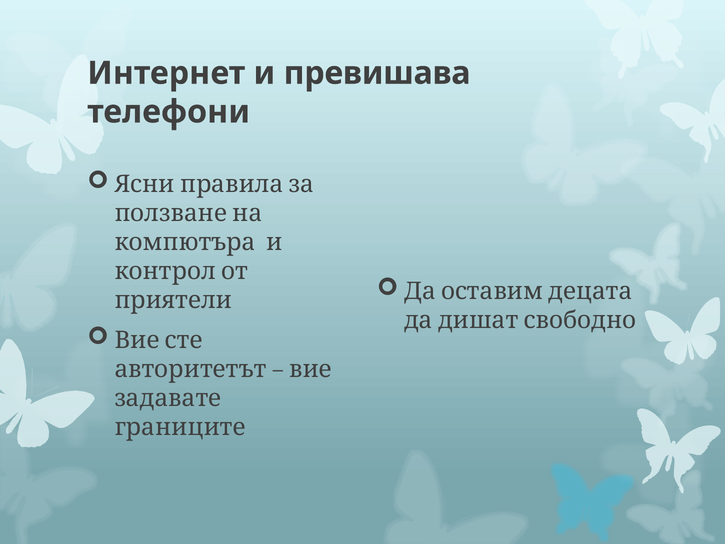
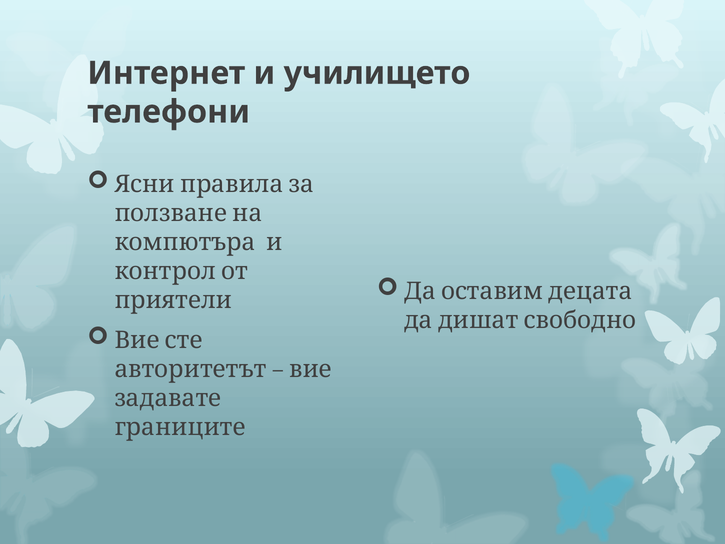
превишава: превишава -> училището (377, 73)
